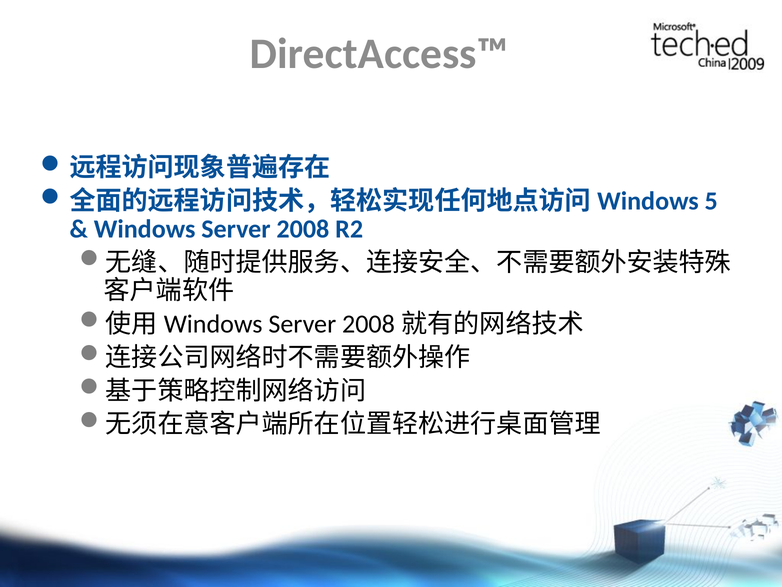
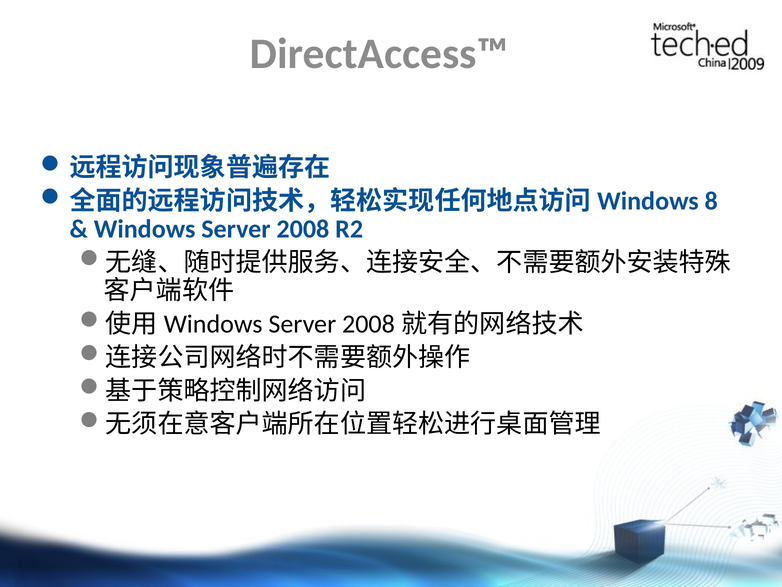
5: 5 -> 8 (711, 201)
